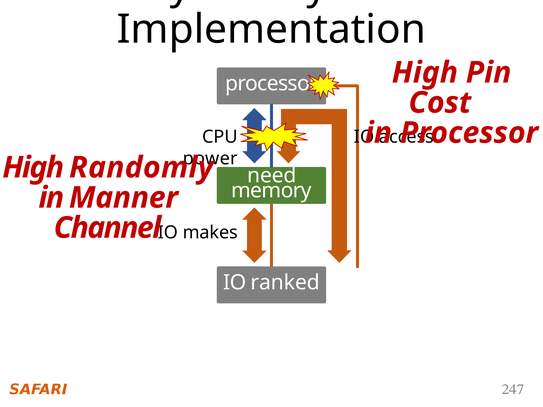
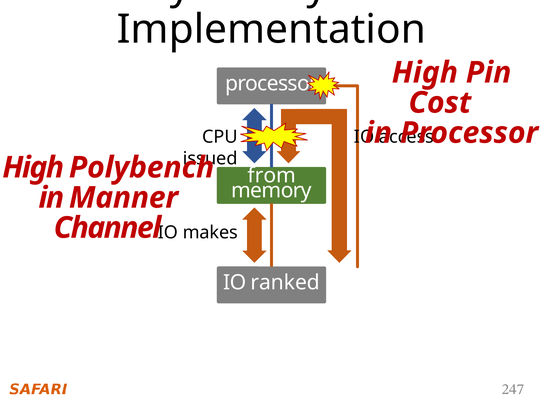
power: power -> issued (210, 159)
Randomly: Randomly -> Polybench (142, 168)
need: need -> from (272, 176)
